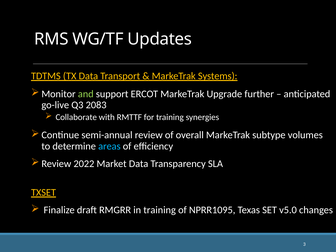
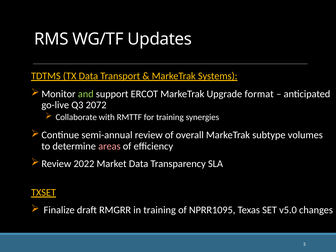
further: further -> format (259, 94)
2083: 2083 -> 2072 (96, 105)
areas colour: light blue -> pink (109, 146)
